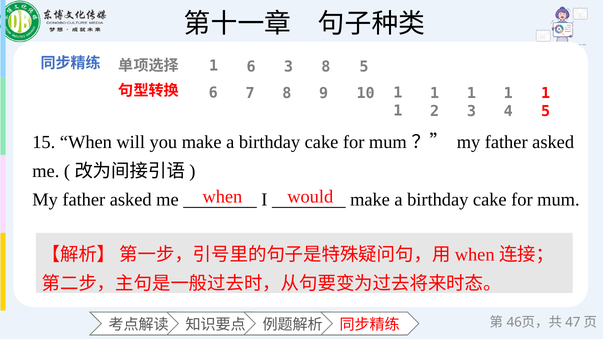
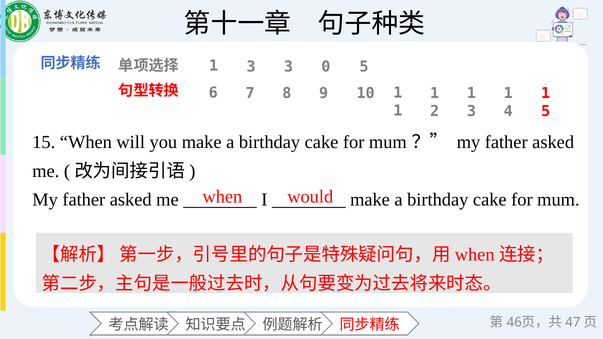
6: 6 -> 3 (251, 67)
3 8: 8 -> 0 (326, 67)
